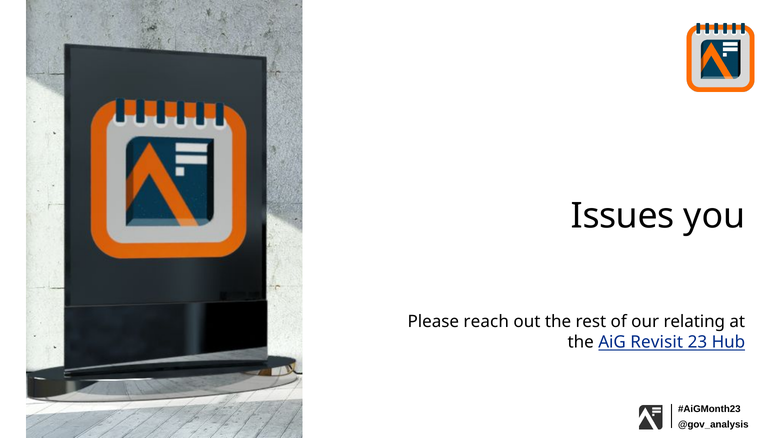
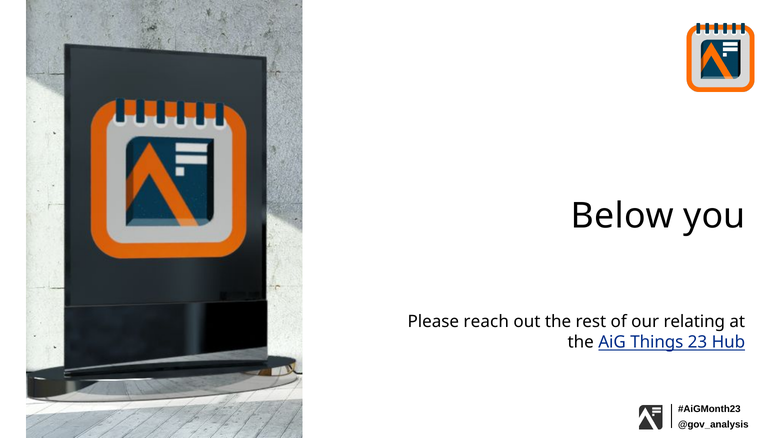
Issues: Issues -> Below (622, 216)
Revisit: Revisit -> Things (657, 342)
